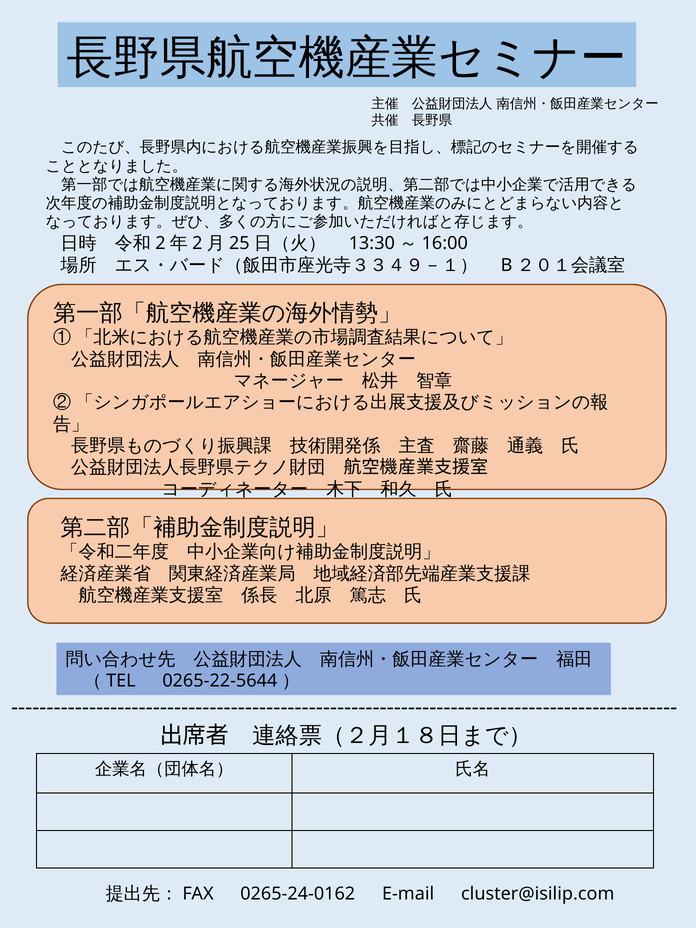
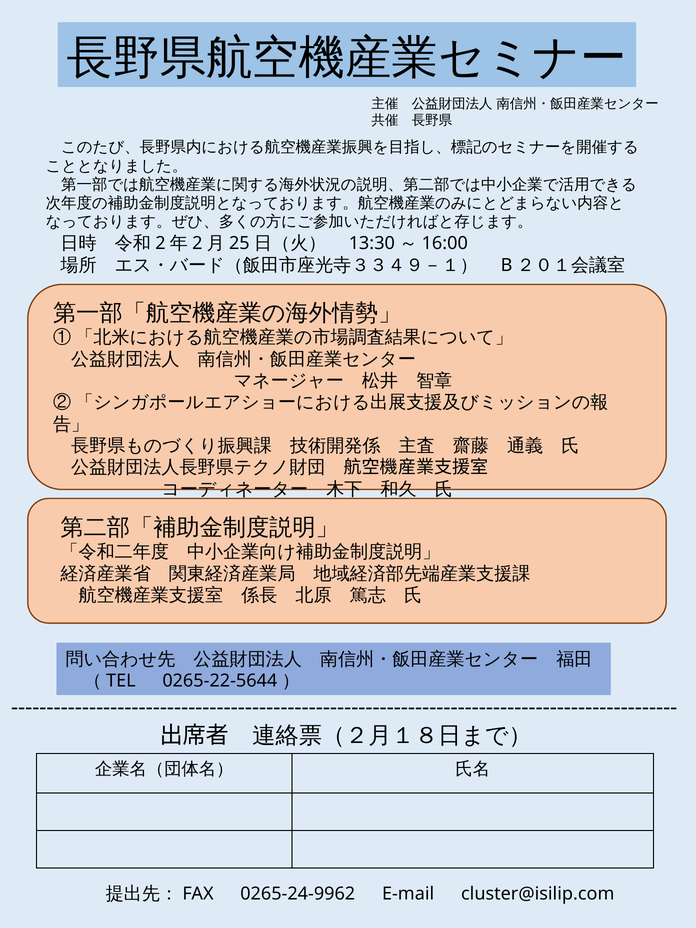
0265-24-0162: 0265-24-0162 -> 0265-24-9962 (298, 894)
